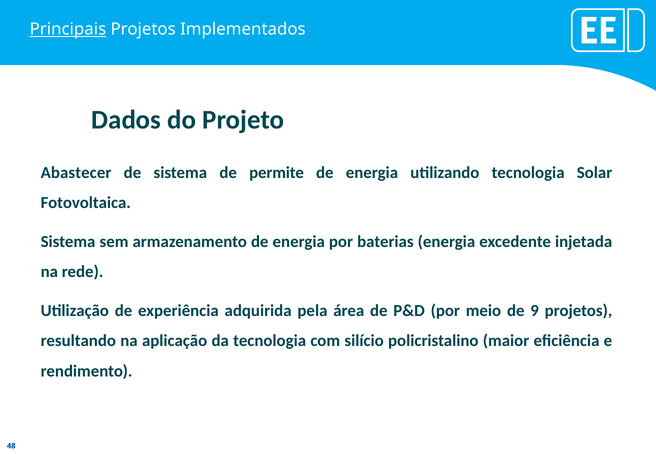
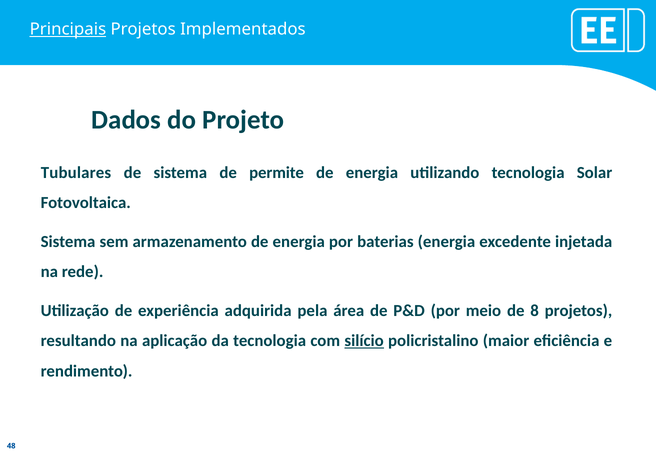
Abastecer: Abastecer -> Tubulares (76, 173)
9: 9 -> 8 (535, 311)
silício underline: none -> present (364, 341)
